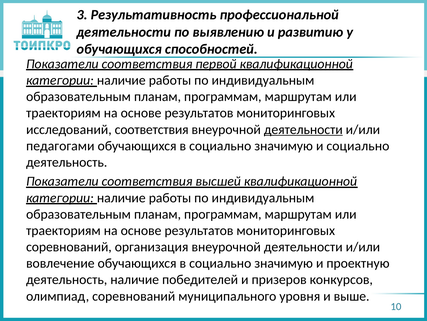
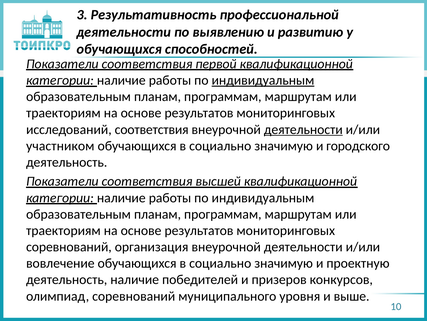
индивидуальным underline: none -> present (263, 80)
педагогами: педагогами -> участником (60, 146)
и социально: социально -> городского (358, 146)
